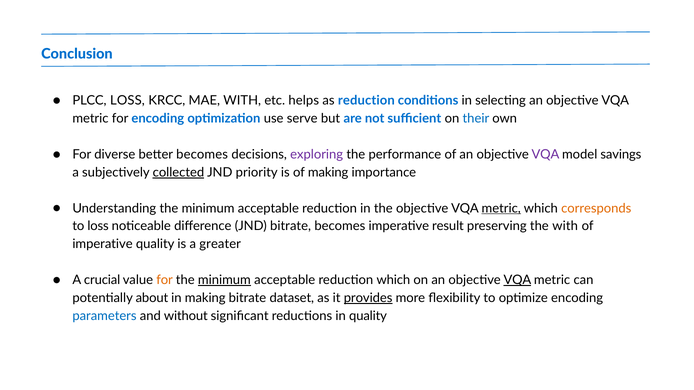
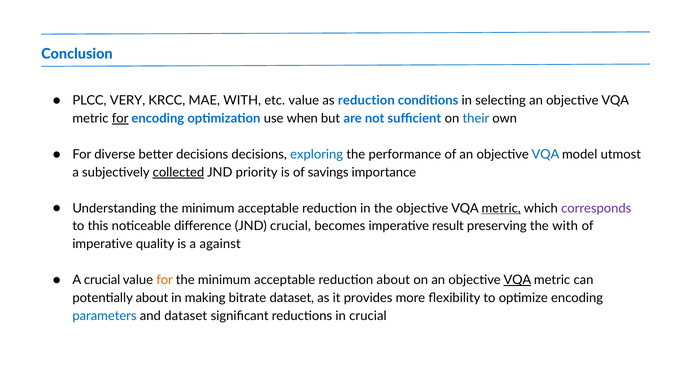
PLCC LOSS: LOSS -> VERY (128, 101)
etc helps: helps -> value (304, 101)
for underline: none -> present (120, 119)
serve: serve -> when (302, 119)
better becomes: becomes -> decisions (202, 155)
exploring colour: purple -> blue (317, 155)
VQA colour: purple -> blue (545, 155)
savings: savings -> utmost (621, 155)
of making: making -> savings (328, 173)
corresponds colour: orange -> purple (596, 208)
to loss: loss -> this (98, 226)
JND bitrate: bitrate -> crucial (291, 226)
greater: greater -> against (220, 244)
minimum underline: present -> none (224, 280)
reduction which: which -> about (393, 280)
provides underline: present -> none (368, 298)
and without: without -> dataset (186, 316)
in quality: quality -> crucial (368, 316)
